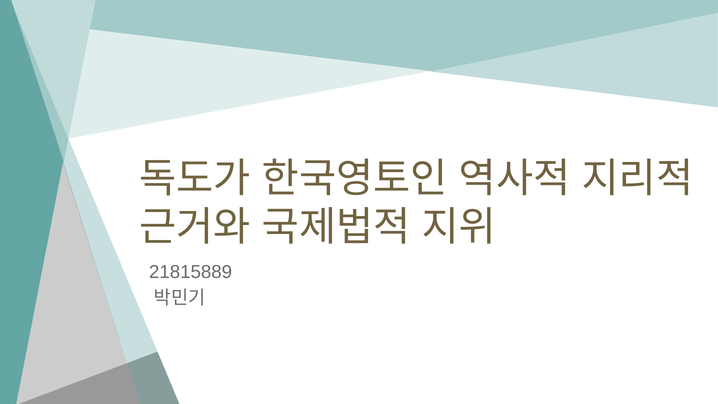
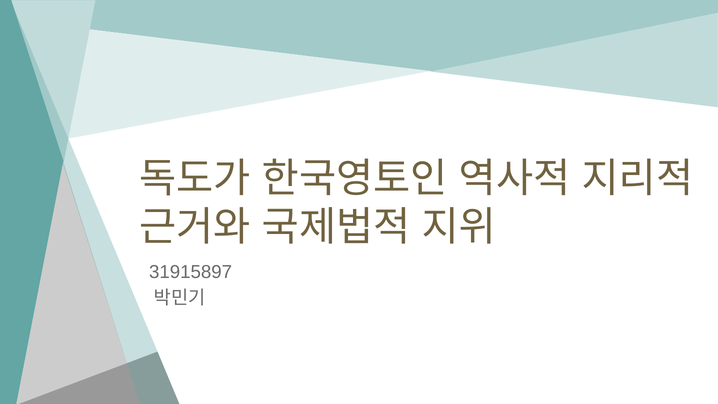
21815889: 21815889 -> 31915897 (191, 272)
